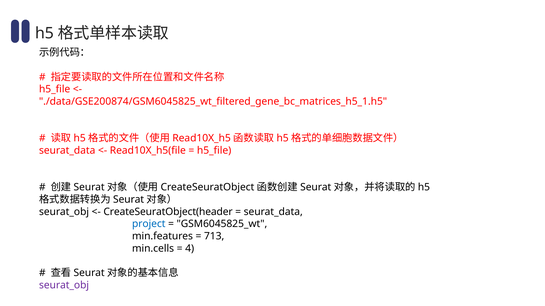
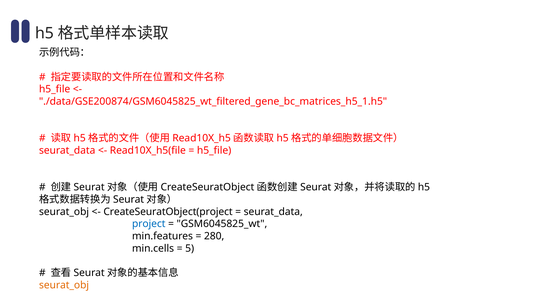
CreateSeuratObject(header: CreateSeuratObject(header -> CreateSeuratObject(project (168, 212)
713: 713 -> 280 (214, 237)
4: 4 -> 5 (190, 249)
seurat_obj colour: purple -> orange (64, 286)
